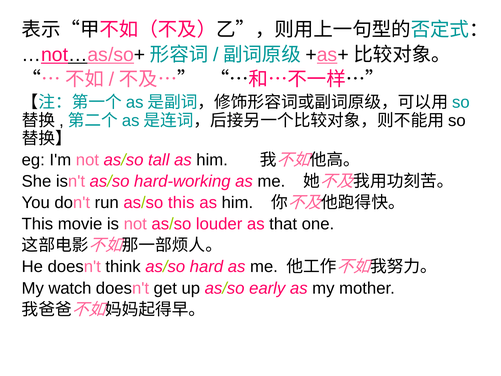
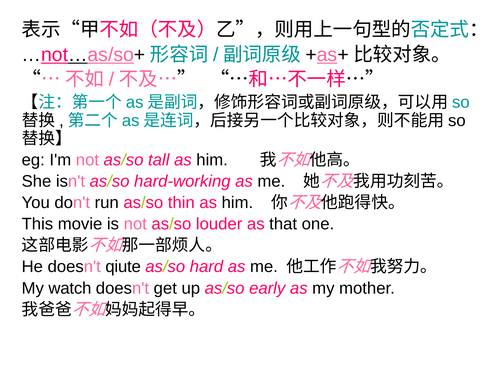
as/so this: this -> thin (181, 203)
think: think -> qiute (123, 267)
